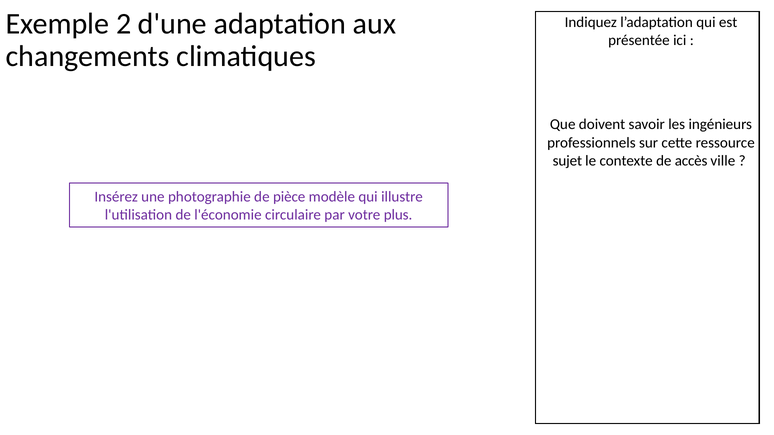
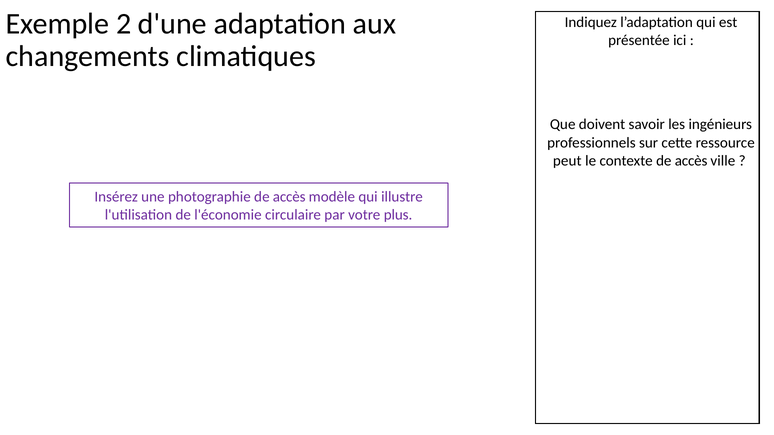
sujet: sujet -> peut (567, 161)
photographie de pièce: pièce -> accès (289, 197)
